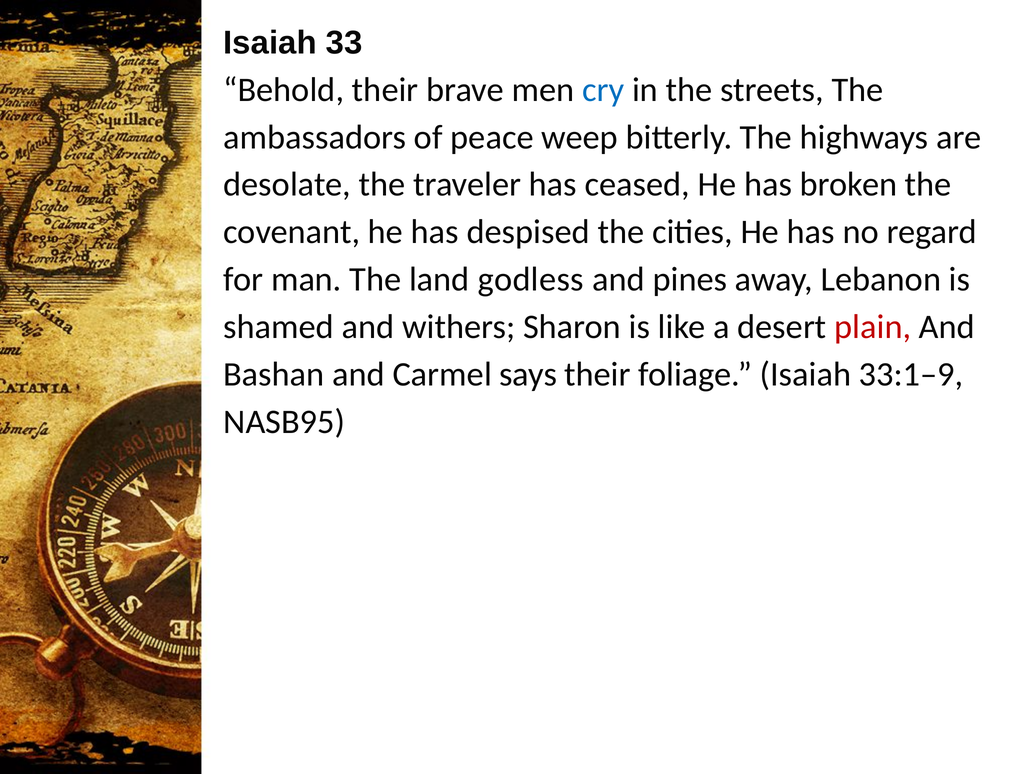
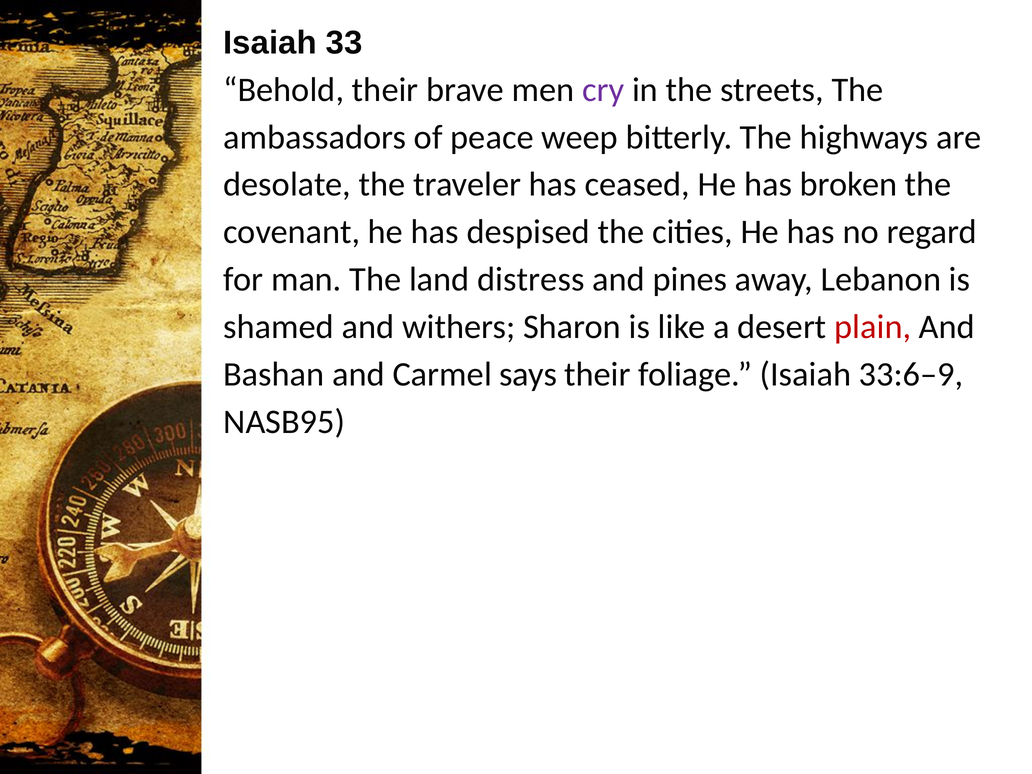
cry colour: blue -> purple (603, 90)
godless: godless -> distress (531, 280)
33:1–9: 33:1–9 -> 33:6–9 (911, 374)
